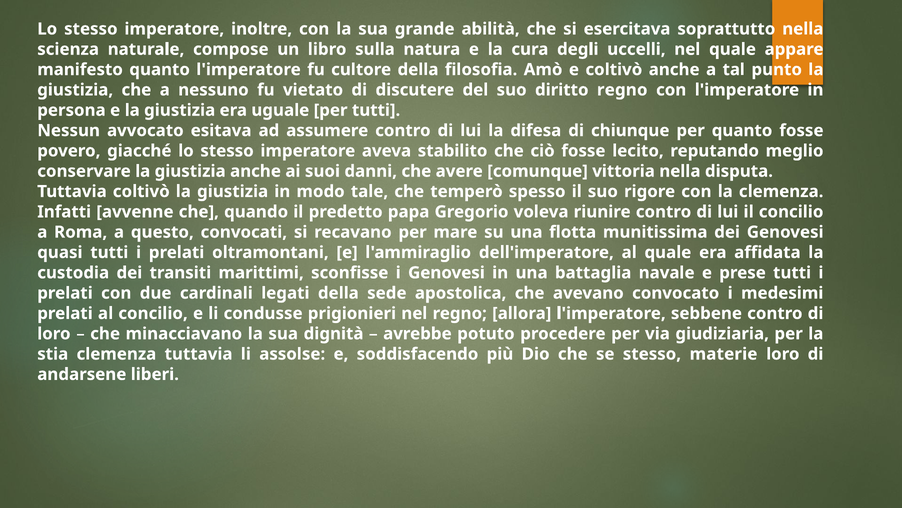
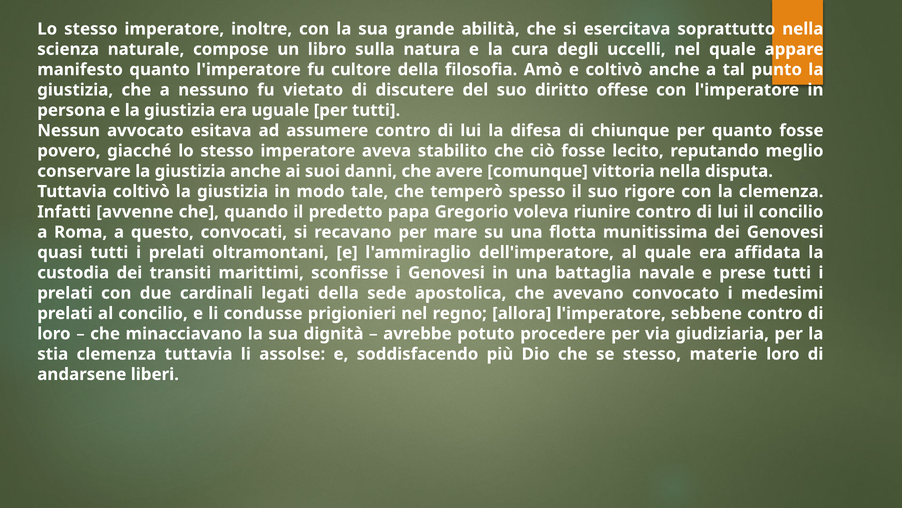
diritto regno: regno -> offese (622, 90)
